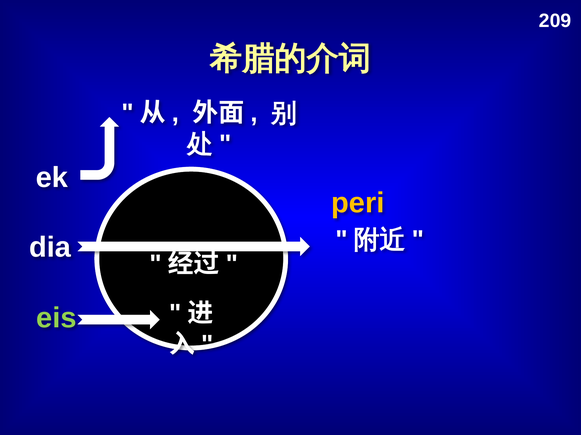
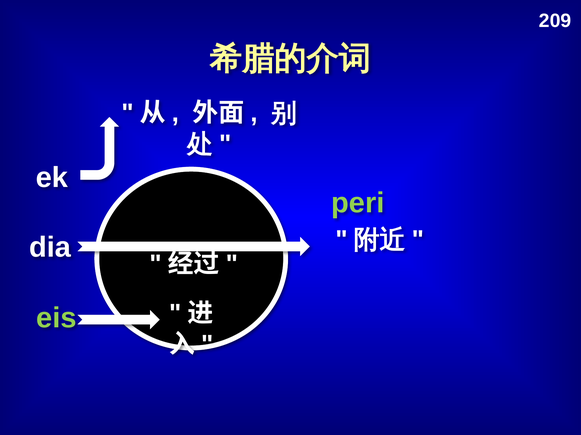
peri colour: yellow -> light green (358, 203)
